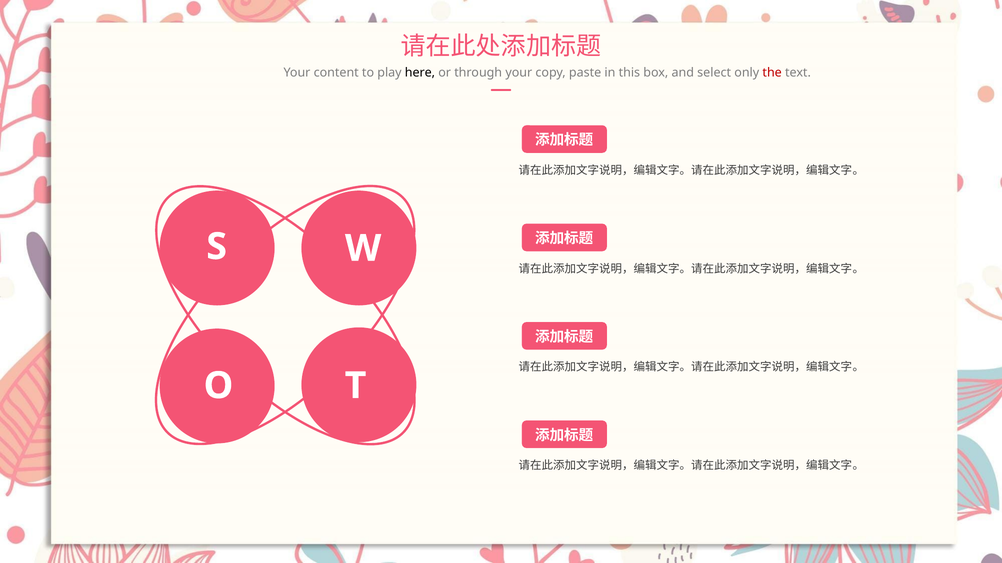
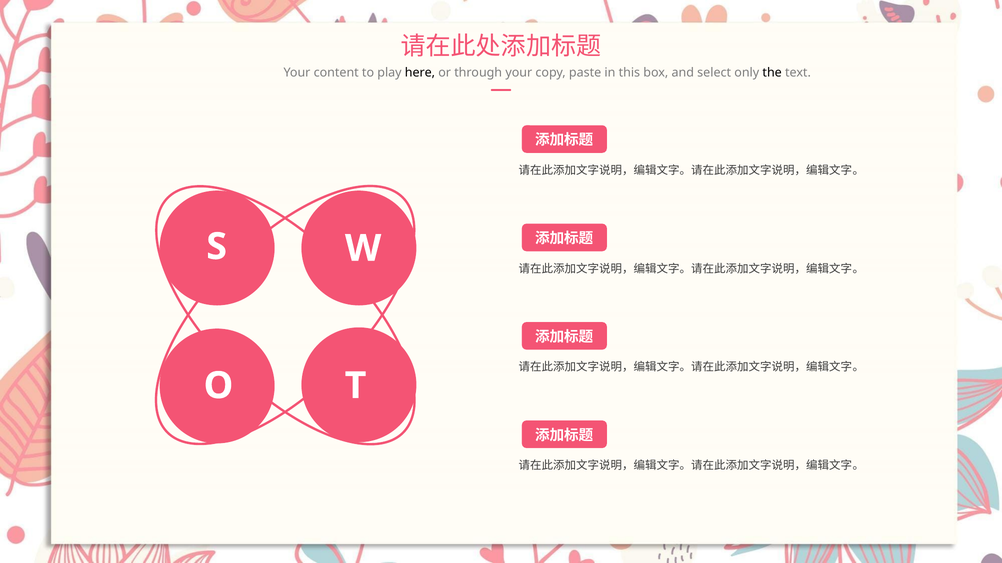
the colour: red -> black (772, 73)
